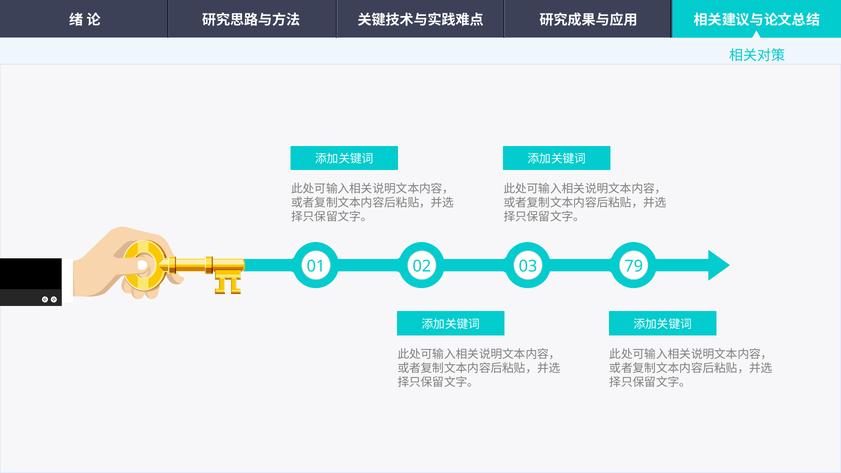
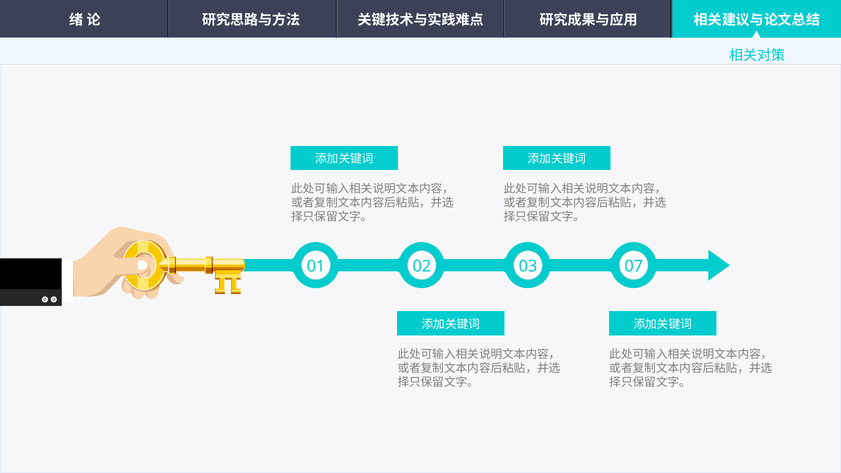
79: 79 -> 07 (634, 266)
